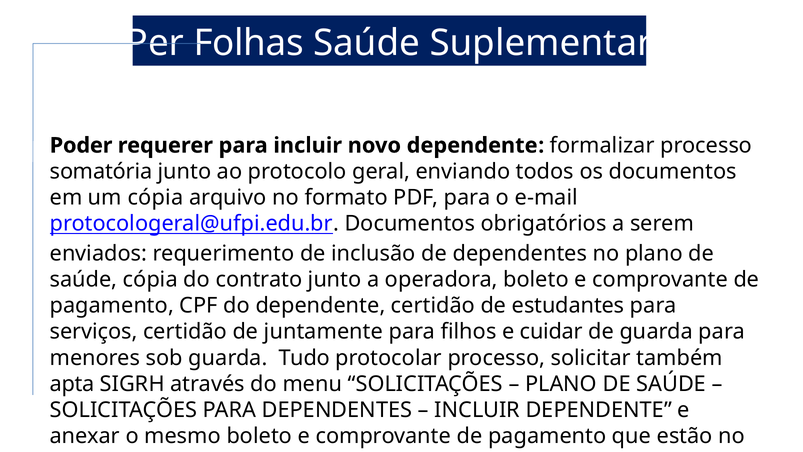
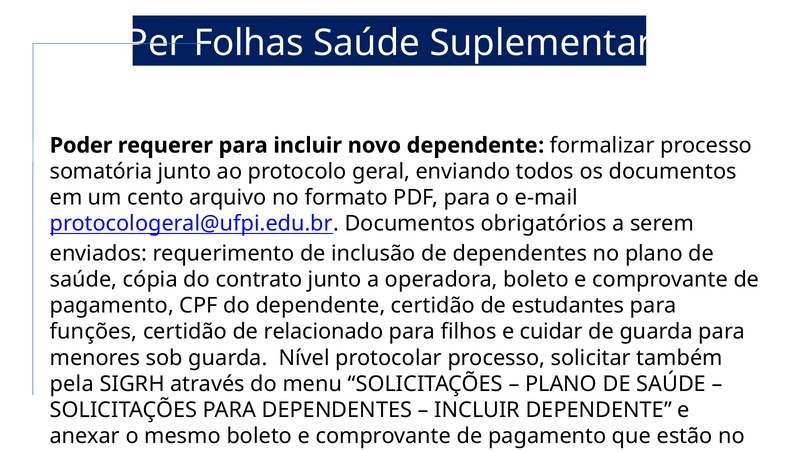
um cópia: cópia -> cento (156, 198)
serviços: serviços -> funções (93, 332)
juntamente: juntamente -> relacionado (324, 332)
Tudo: Tudo -> Nível (304, 358)
apta: apta -> pela (72, 384)
